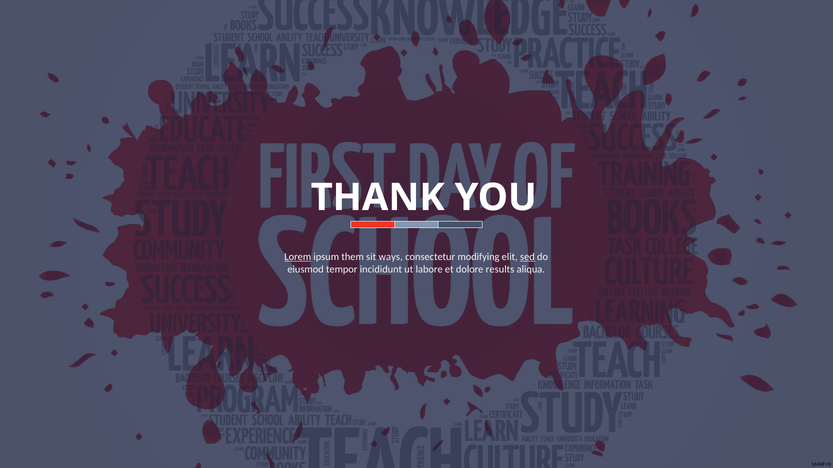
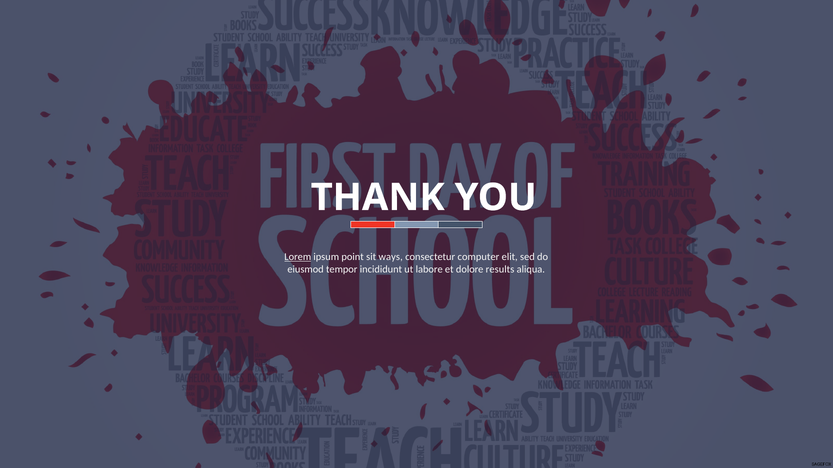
them: them -> point (353, 257)
modifying: modifying -> computer (478, 257)
sed underline: present -> none (527, 257)
